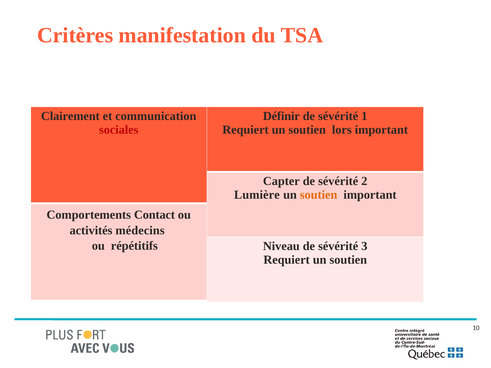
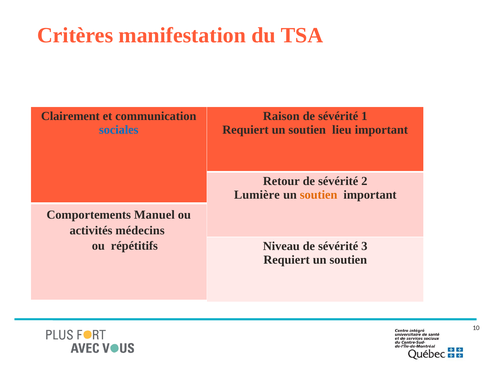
Définir: Définir -> Raison (281, 116)
sociales colour: red -> blue (119, 130)
lors: lors -> lieu (342, 130)
Capter: Capter -> Retour (281, 181)
Contact: Contact -> Manuel (154, 215)
